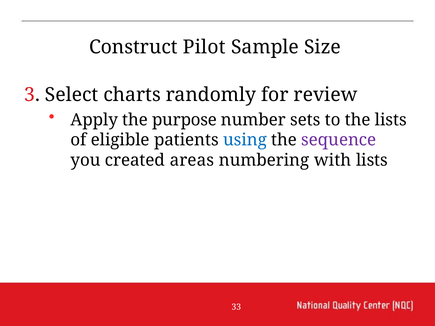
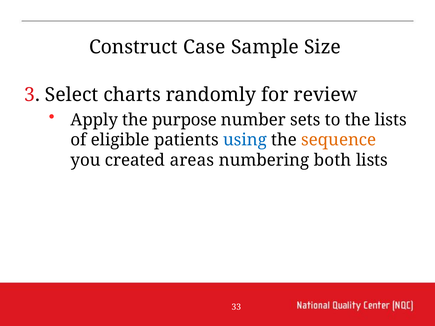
Pilot: Pilot -> Case (204, 47)
sequence colour: purple -> orange (339, 140)
with: with -> both (333, 160)
